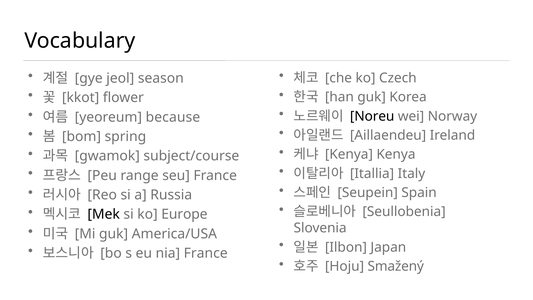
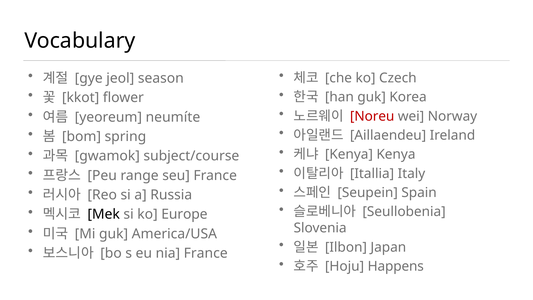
Noreu colour: black -> red (372, 116)
because: because -> neumíte (173, 117)
Smažený: Smažený -> Happens (396, 266)
